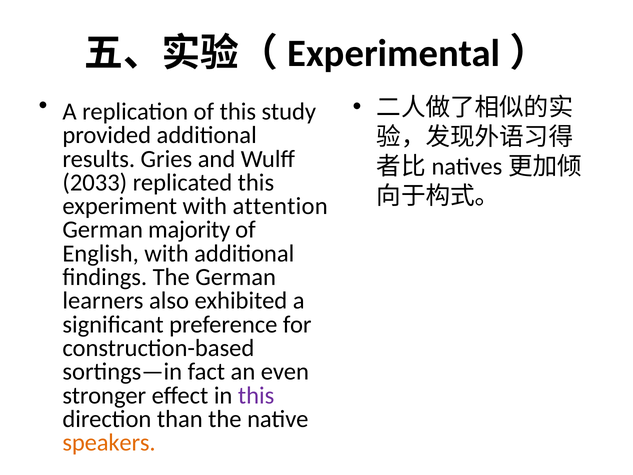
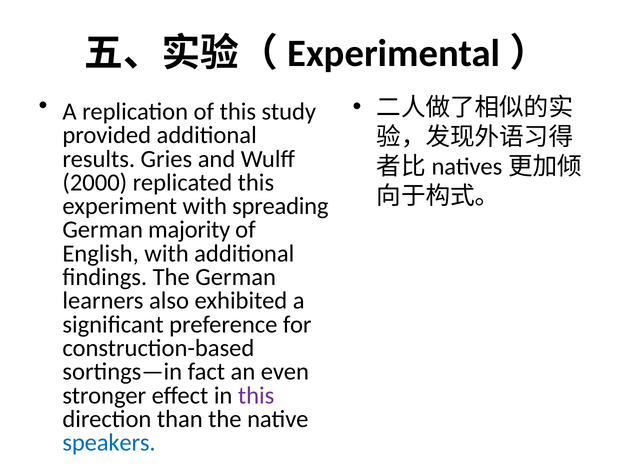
2033: 2033 -> 2000 (95, 182)
attention: attention -> spreading (280, 206)
speakers colour: orange -> blue (109, 443)
